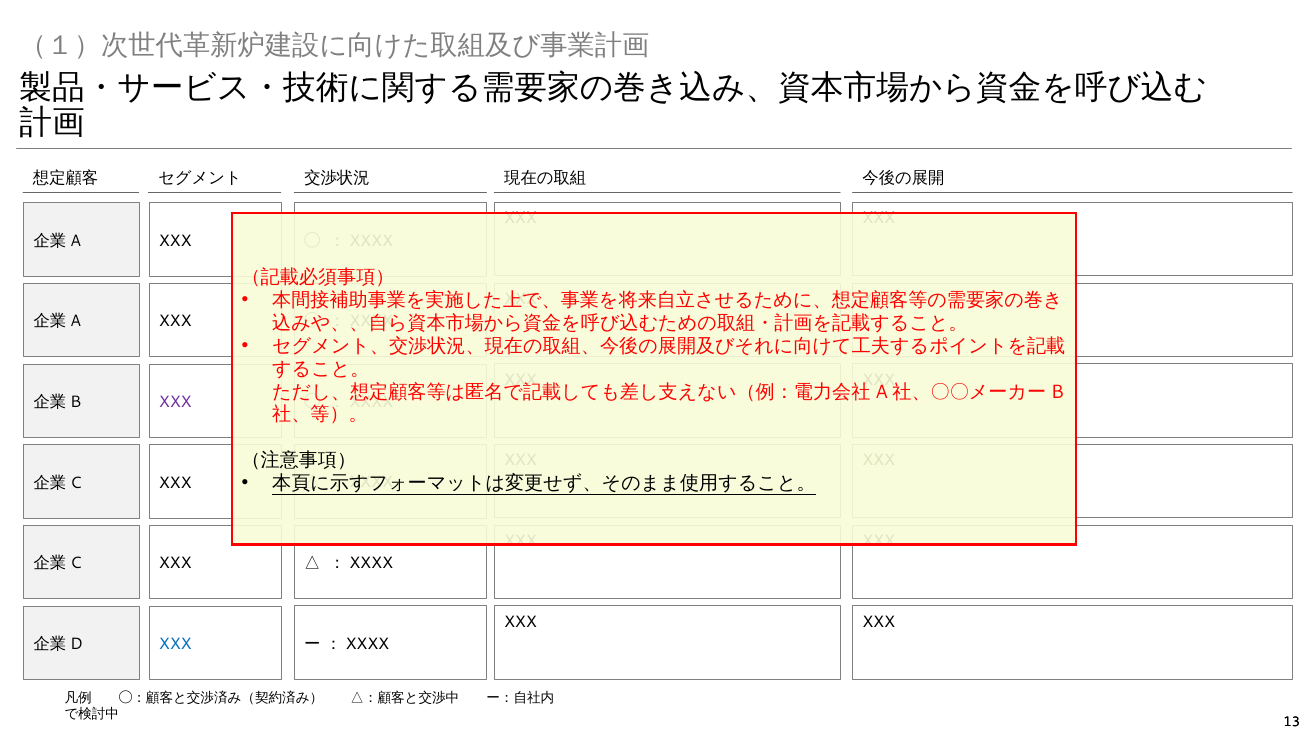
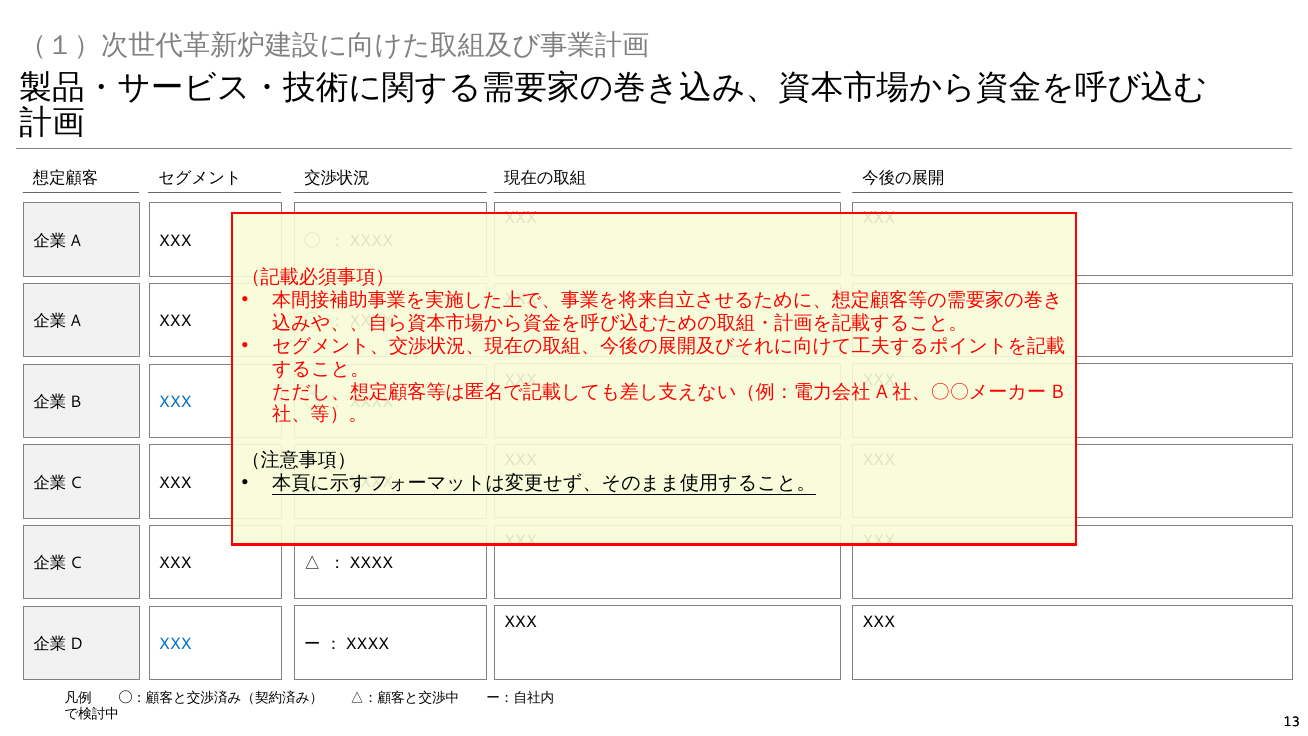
XXX colour: purple -> blue (175, 402)
